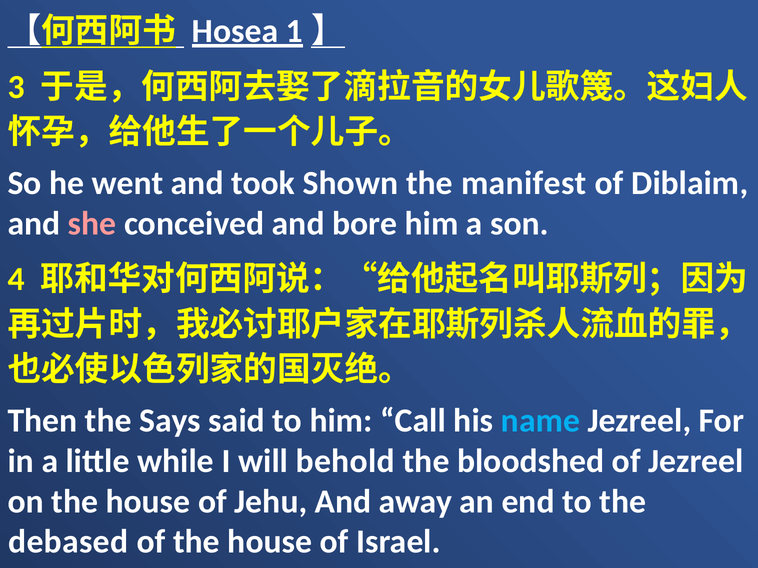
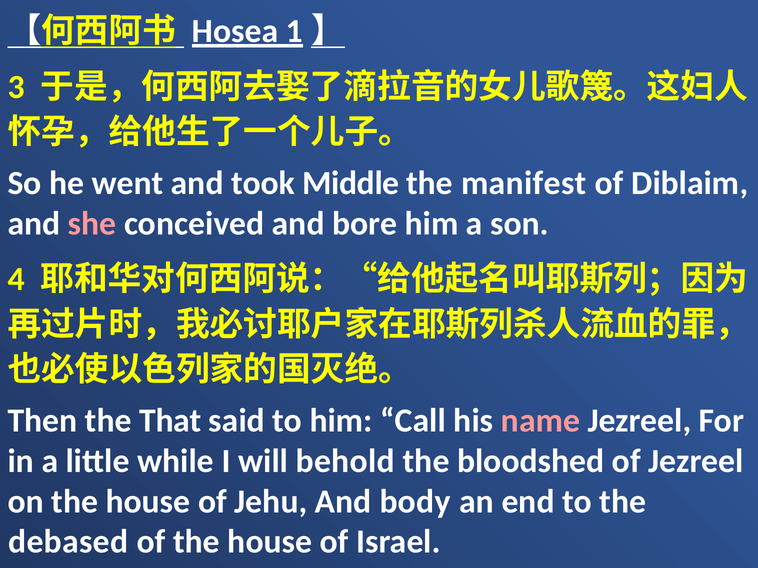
Shown: Shown -> Middle (351, 183)
Says: Says -> That (170, 421)
name colour: light blue -> pink (540, 421)
away: away -> body (415, 502)
